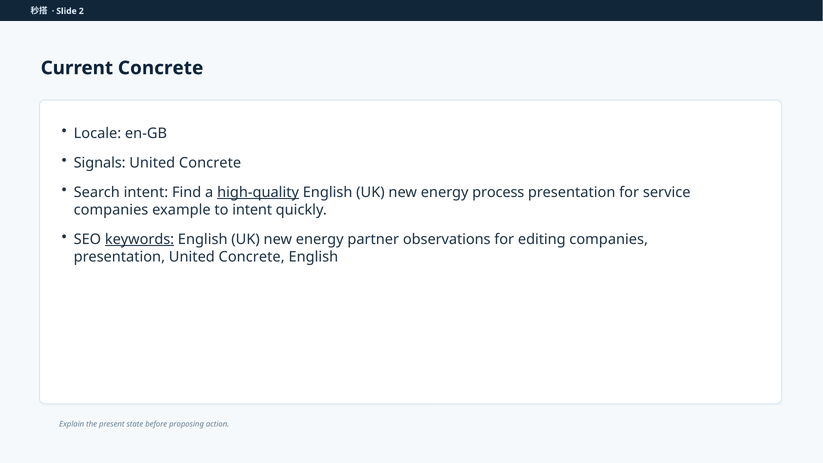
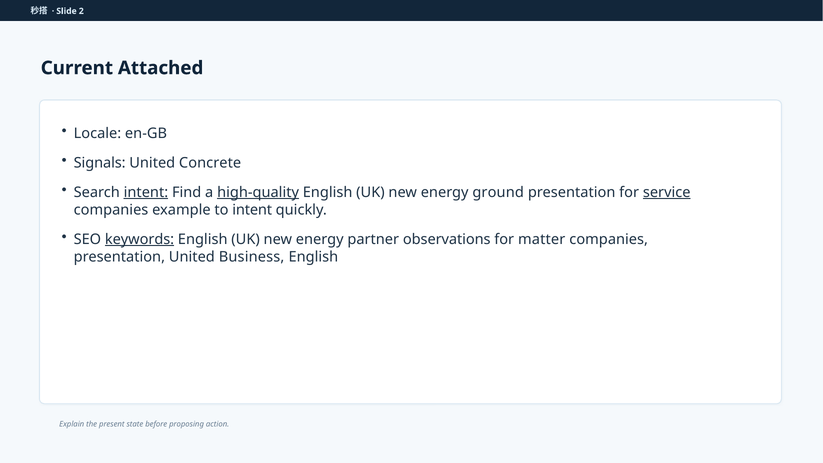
Current Concrete: Concrete -> Attached (161, 68)
intent underline: none -> present (146, 192)
process: process -> ground (498, 192)
service underline: none -> present (667, 192)
editing: editing -> matter (542, 239)
presentation United Concrete: Concrete -> Business (252, 257)
